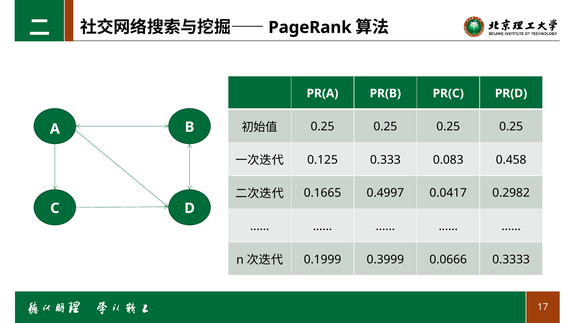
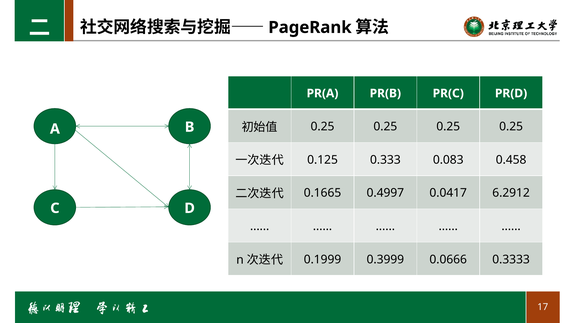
0.2982: 0.2982 -> 6.2912 (511, 193)
